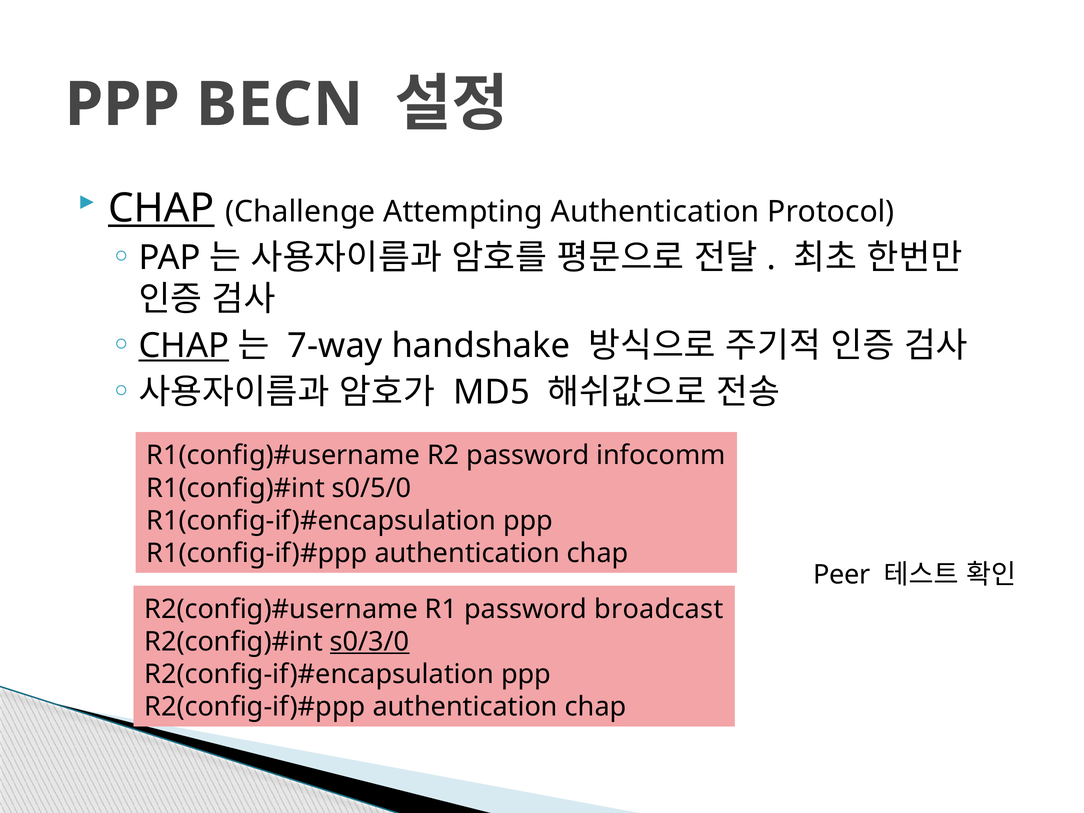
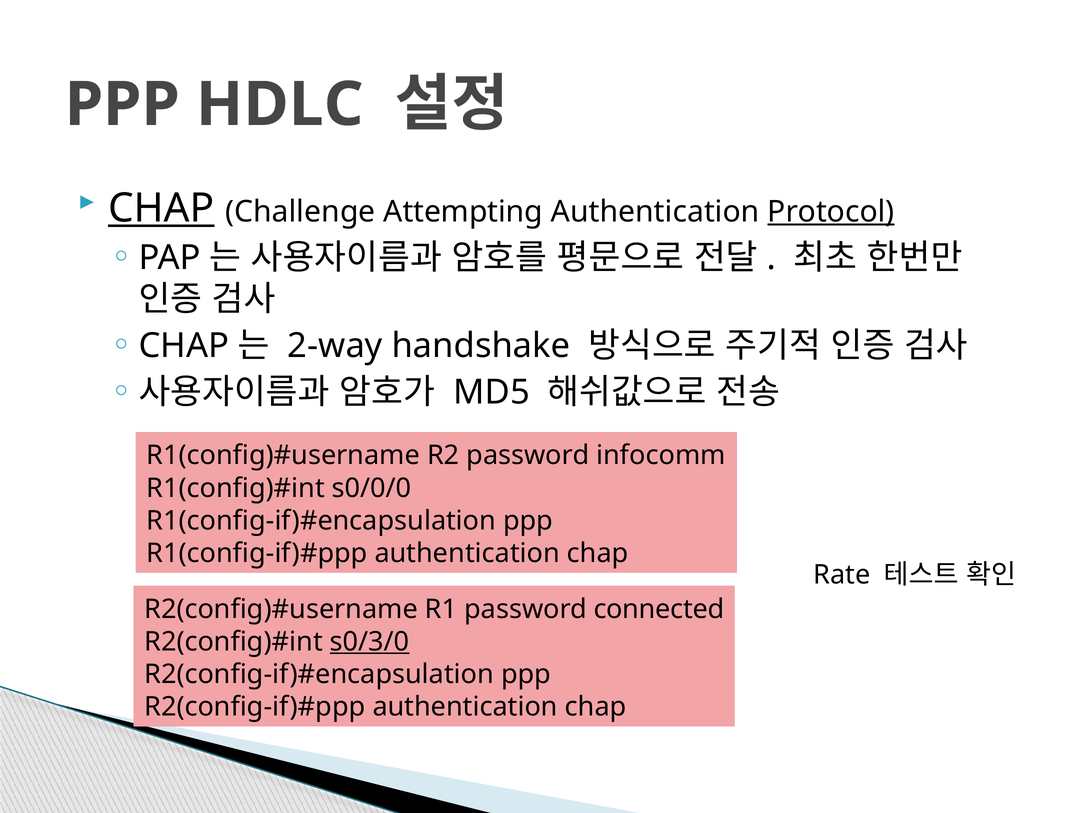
BECN: BECN -> HDLC (280, 105)
Protocol underline: none -> present (831, 212)
CHAP underline: present -> none (184, 346)
7-way: 7-way -> 2-way (335, 346)
s0/5/0: s0/5/0 -> s0/0/0 (372, 488)
Peer: Peer -> Rate (842, 575)
broadcast: broadcast -> connected (659, 609)
